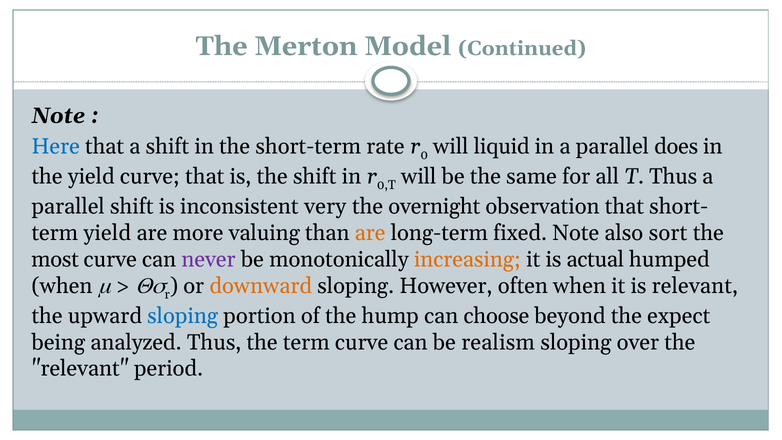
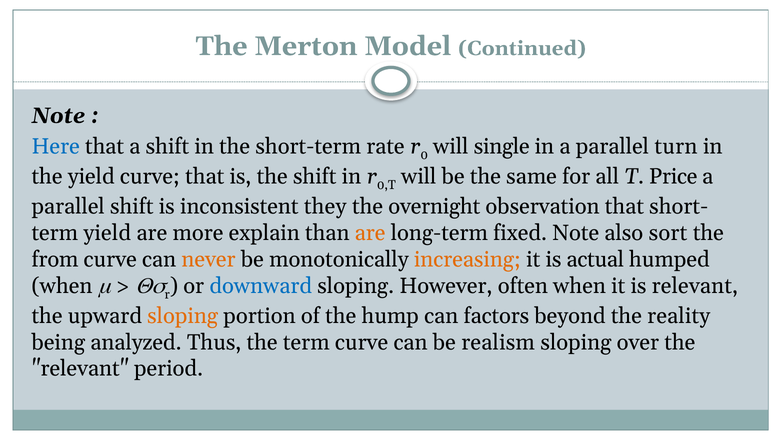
liquid: liquid -> single (502, 146)
does: does -> turn (676, 146)
T Thus: Thus -> Price (673, 176)
very: very -> they (325, 206)
valuing: valuing -> explain (264, 233)
most: most -> from (55, 259)
never colour: purple -> orange (208, 259)
downward colour: orange -> blue (261, 286)
sloping colour: blue -> orange (183, 316)
choose: choose -> factors (496, 316)
expect: expect -> reality (679, 316)
